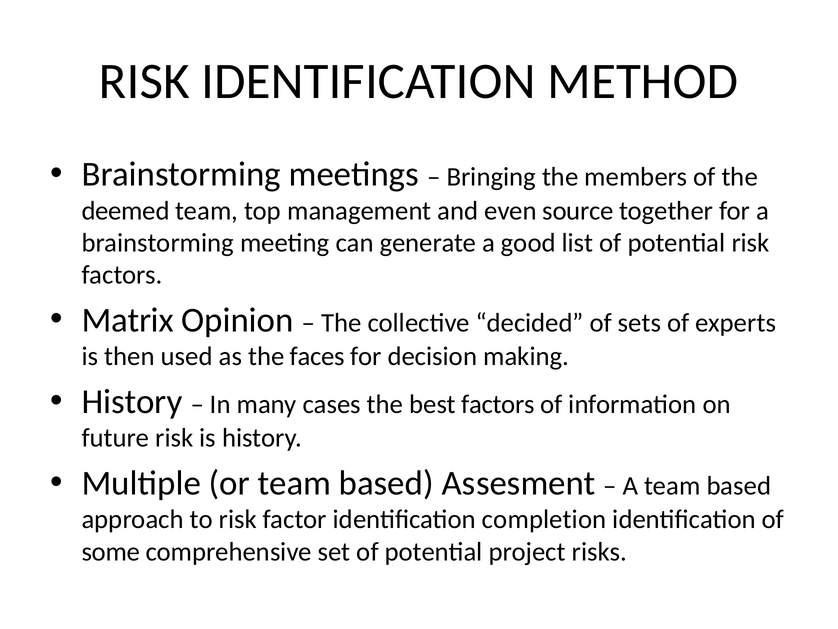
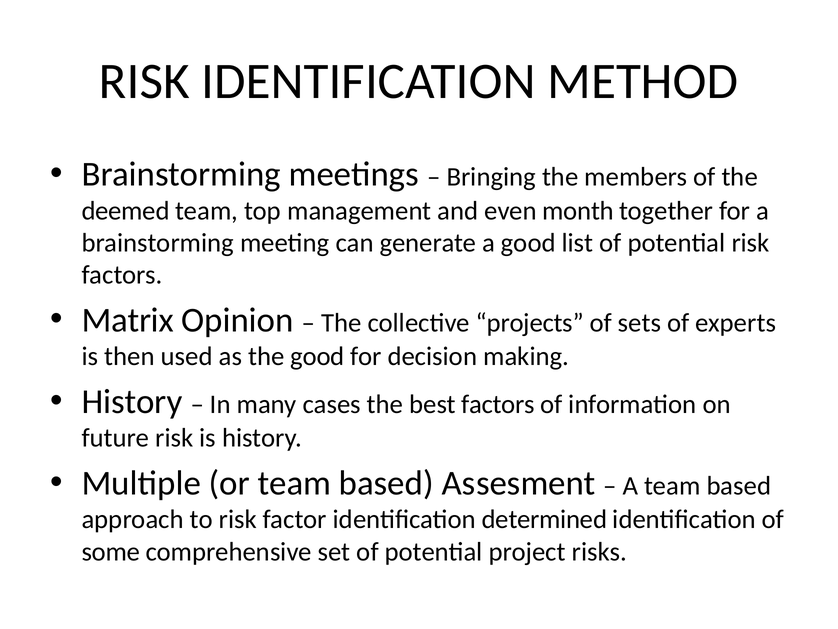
source: source -> month (578, 211)
decided: decided -> projects (530, 323)
the faces: faces -> good (317, 356)
completion: completion -> determined (544, 519)
